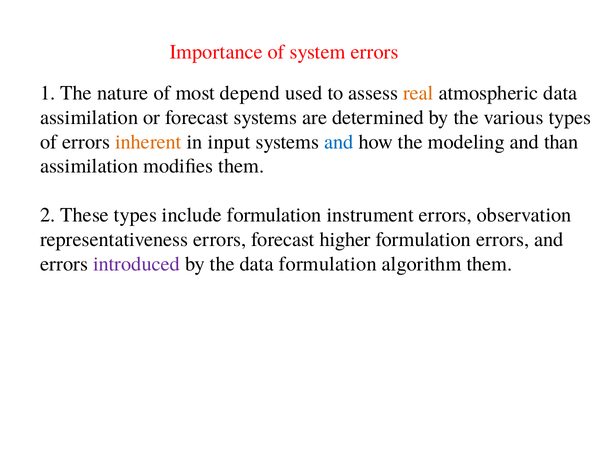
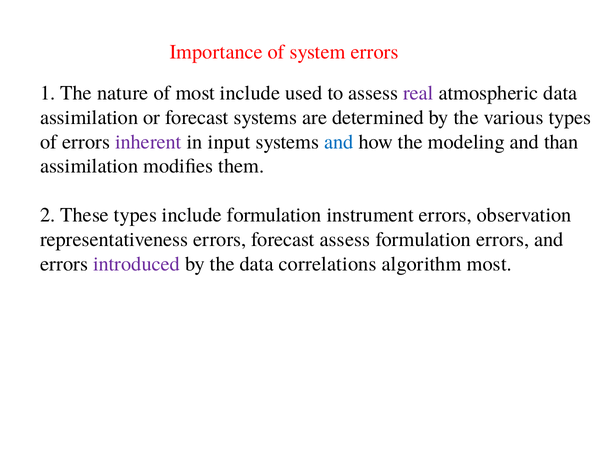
most depend: depend -> include (250, 93)
real colour: orange -> purple (418, 93)
inherent colour: orange -> purple (148, 142)
forecast higher: higher -> assess (345, 239)
data formulation: formulation -> correlations (328, 264)
algorithm them: them -> most (489, 264)
